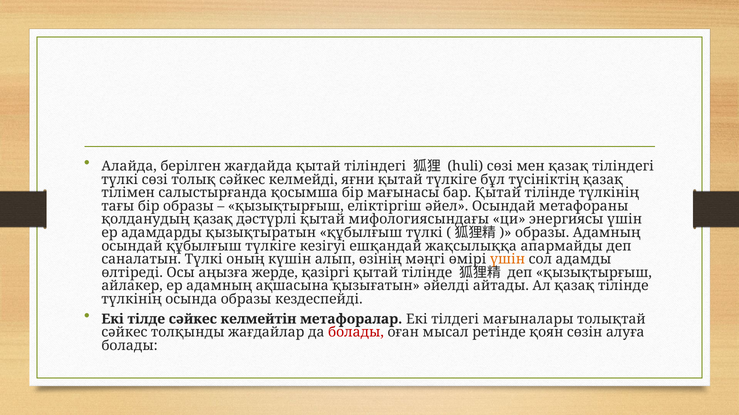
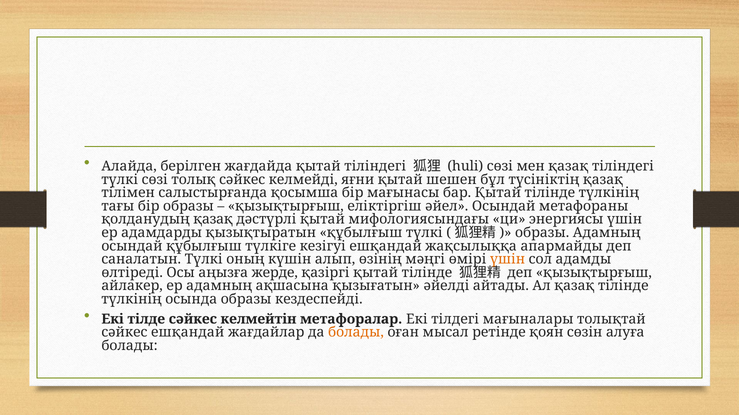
қытай түлкіге: түлкіге -> шешен (451, 180)
сәйкес толқынды: толқынды -> ешқандай (188, 333)
болады colour: red -> orange (356, 333)
